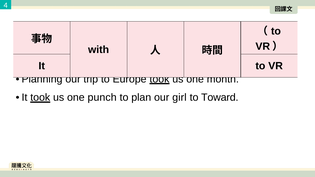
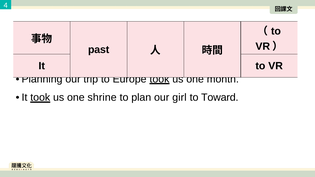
with: with -> past (99, 50)
punch: punch -> shrine (102, 98)
